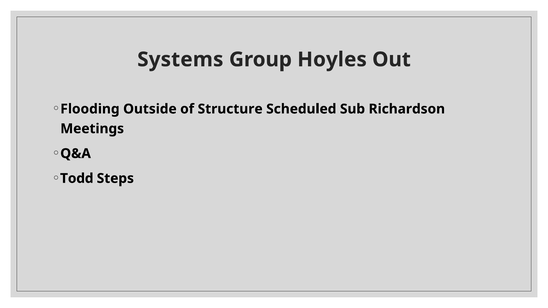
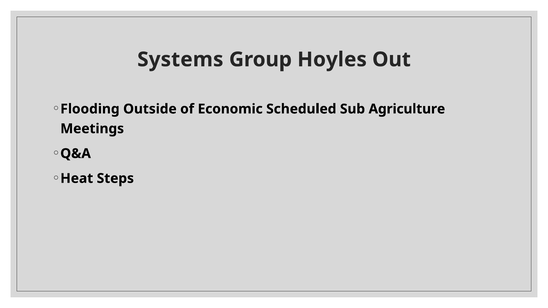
Structure: Structure -> Economic (230, 109)
Richardson: Richardson -> Agriculture (407, 109)
Todd: Todd -> Heat (77, 179)
